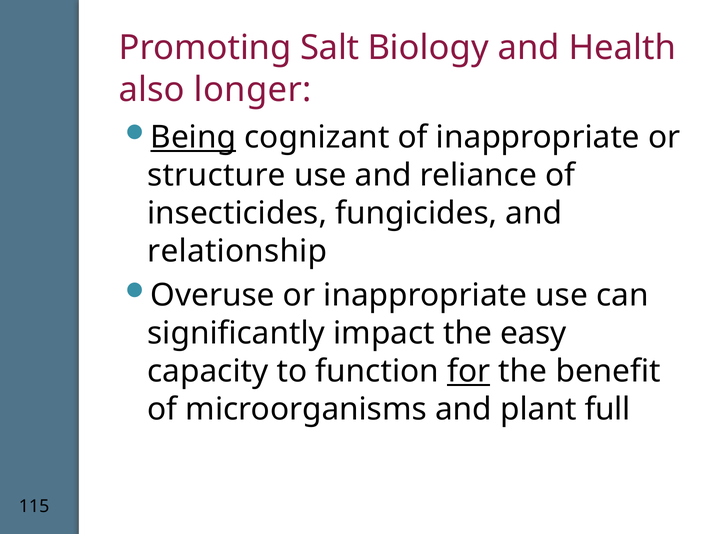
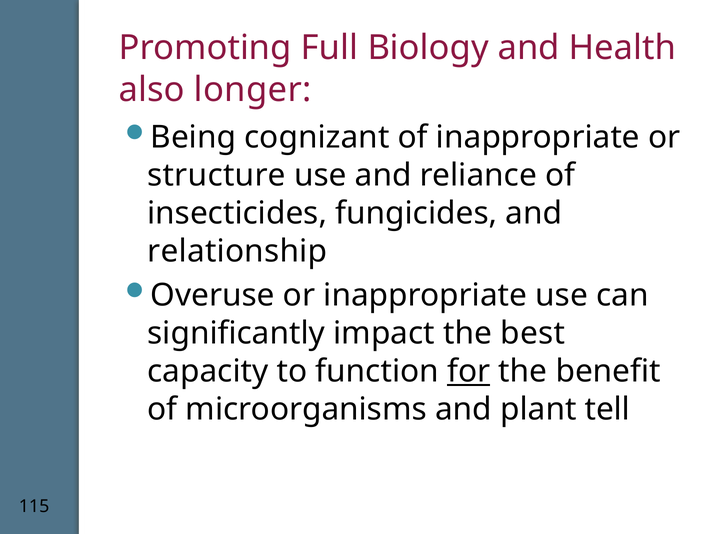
Salt: Salt -> Full (330, 48)
Being underline: present -> none (193, 137)
easy: easy -> best (533, 333)
full: full -> tell (607, 409)
